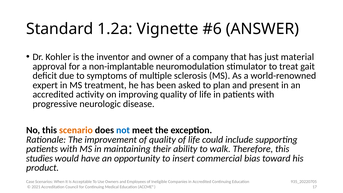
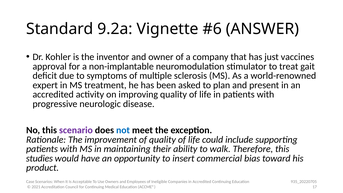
1.2a: 1.2a -> 9.2a (115, 29)
material: material -> vaccines (297, 57)
scenario colour: orange -> purple (76, 130)
